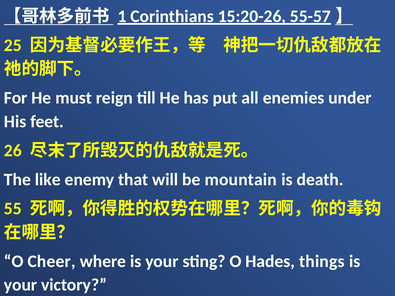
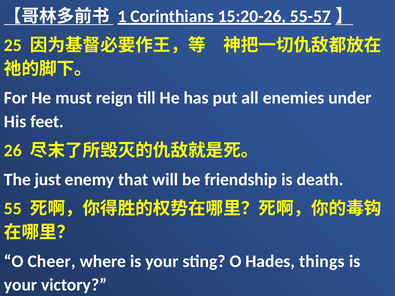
like: like -> just (48, 180)
mountain: mountain -> friendship (241, 180)
